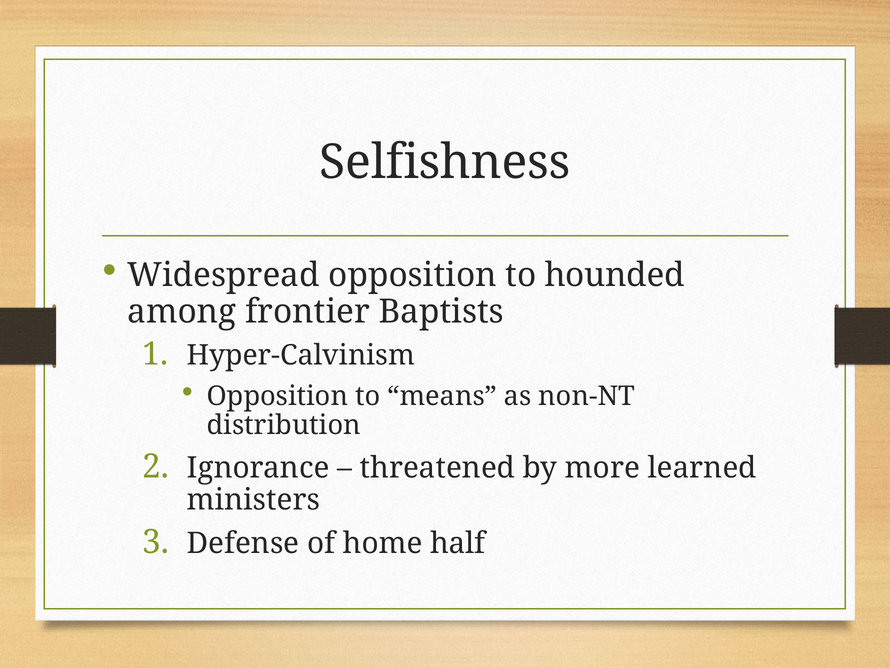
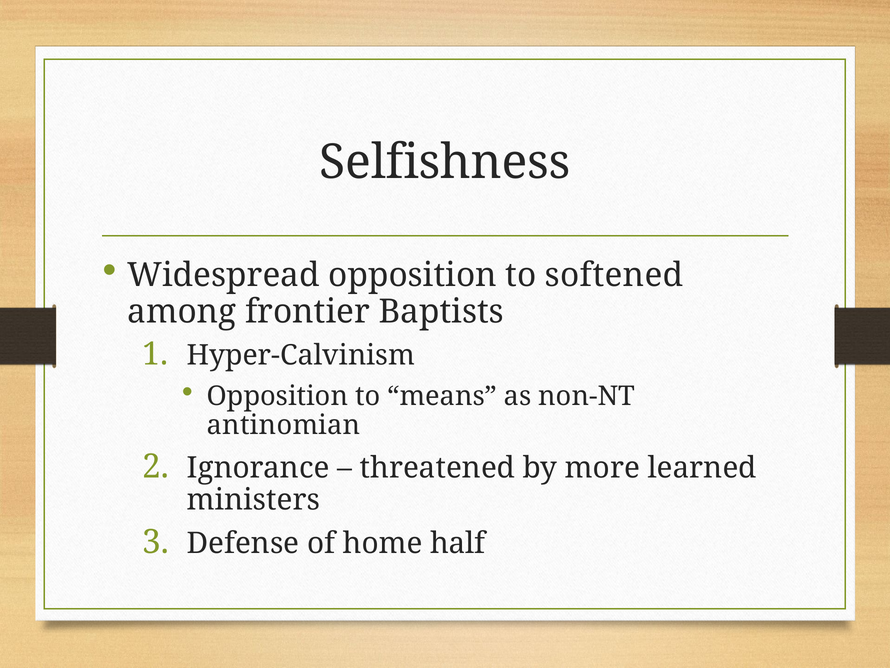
hounded: hounded -> softened (614, 275)
distribution: distribution -> antinomian (284, 425)
